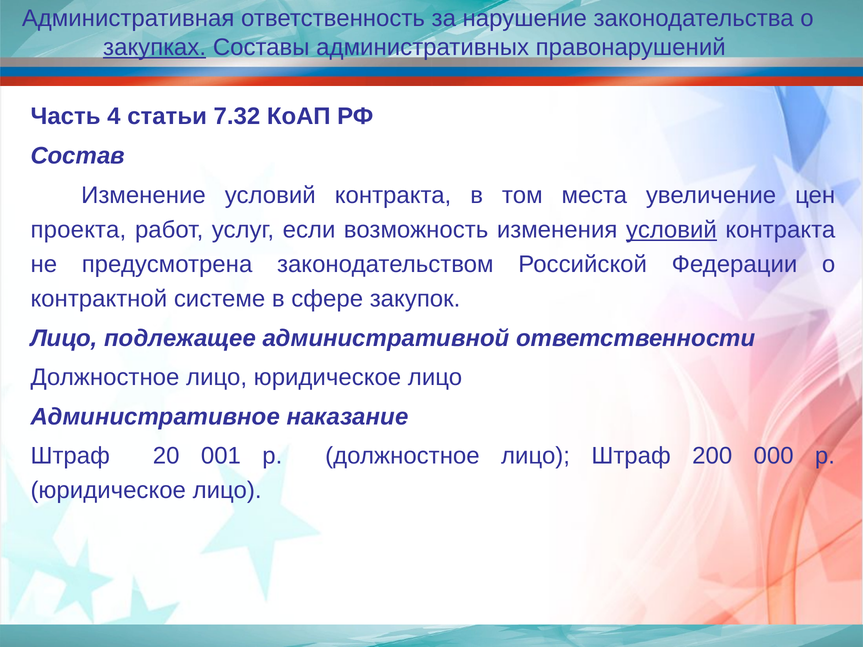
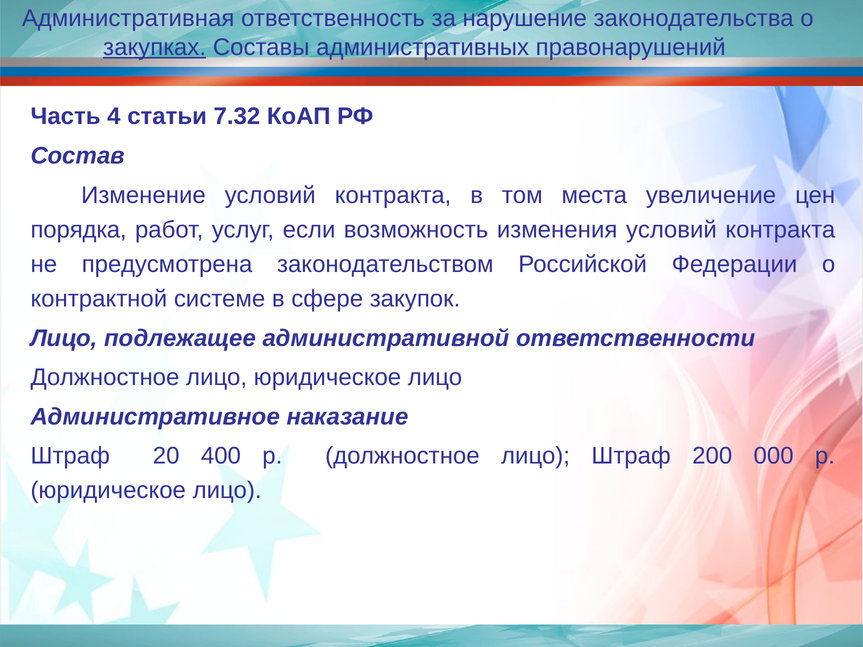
проекта: проекта -> порядка (79, 230)
условий underline: present -> none (671, 230)
001: 001 -> 400 (221, 456)
